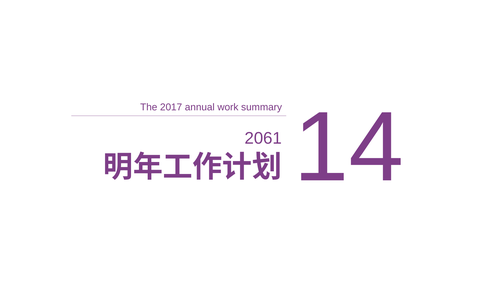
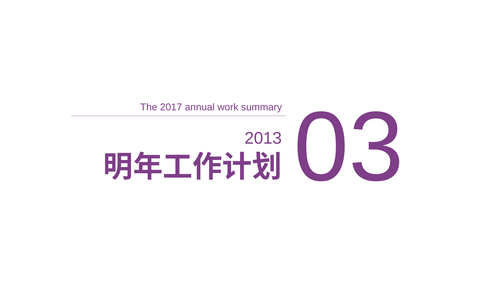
14: 14 -> 03 (349, 147)
2061: 2061 -> 2013 (263, 138)
